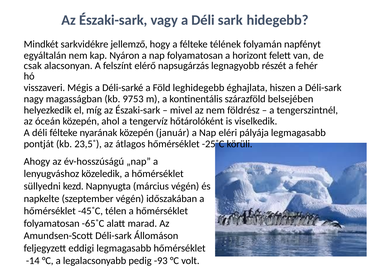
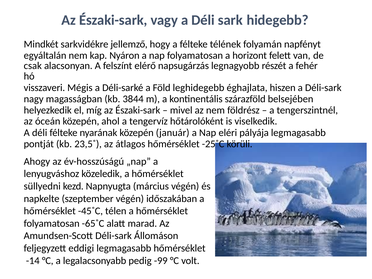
9753: 9753 -> 3844 (133, 99)
-93: -93 -> -99 (161, 261)
